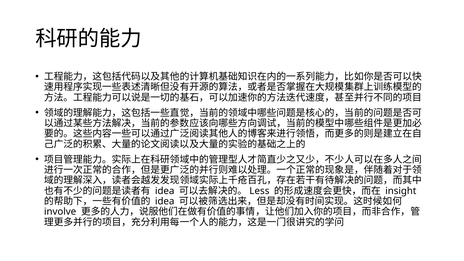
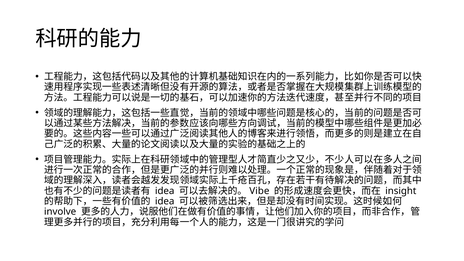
Less: Less -> Vibe (259, 191)
